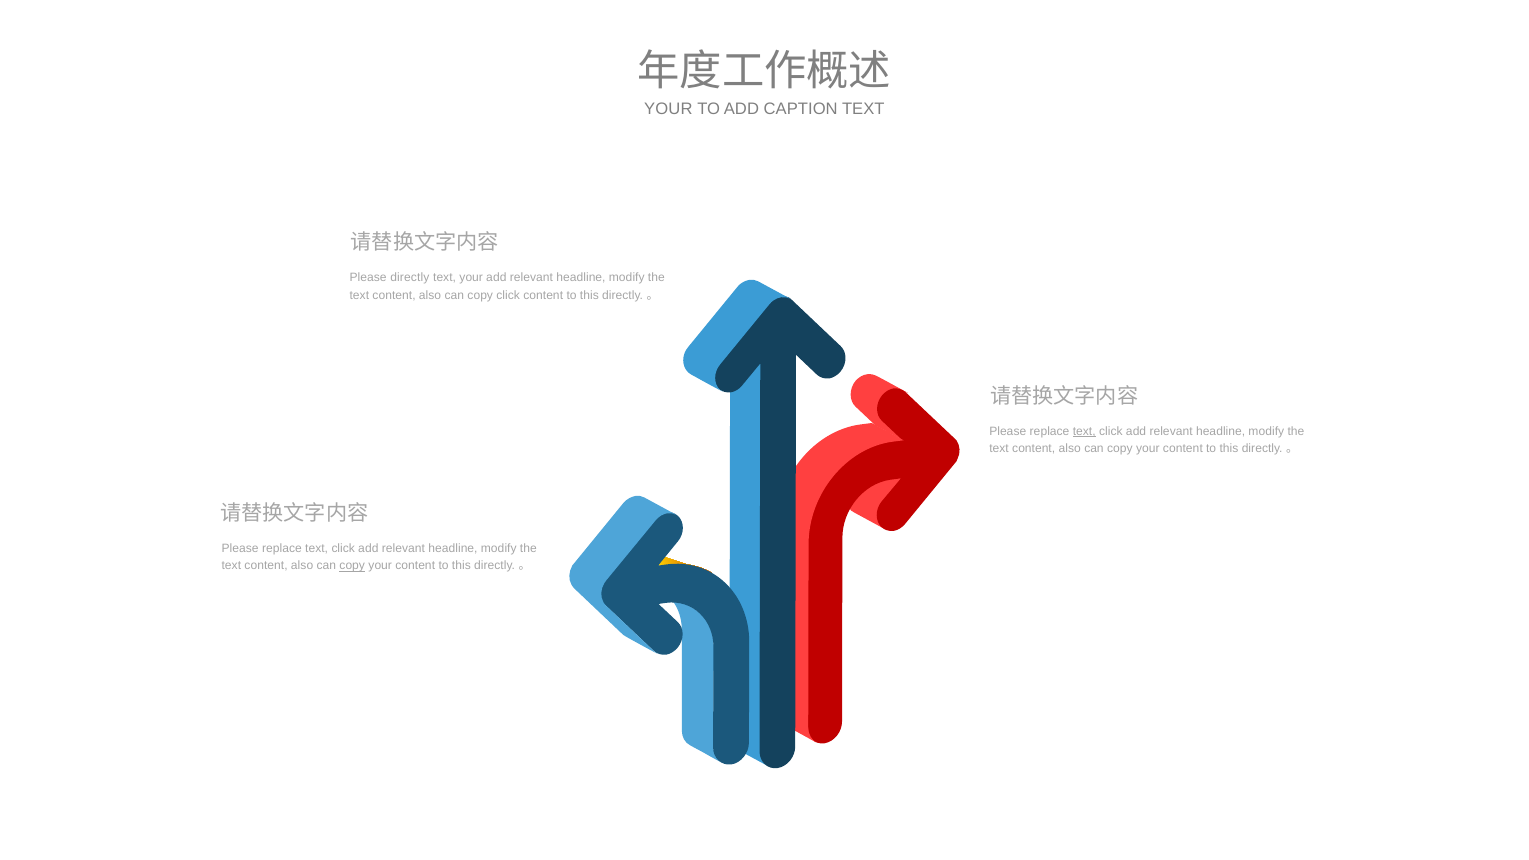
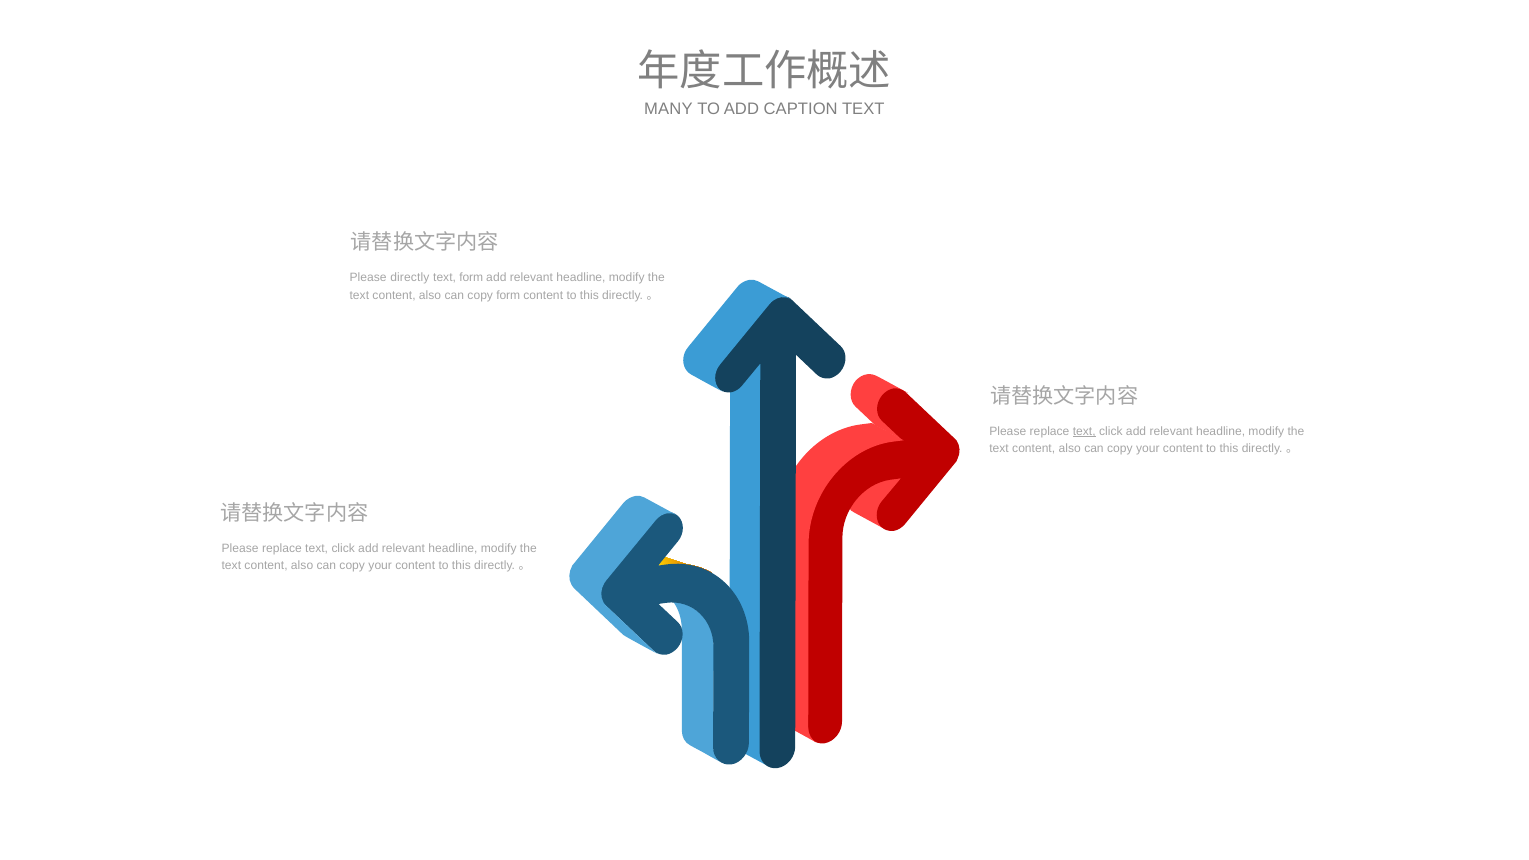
YOUR: YOUR -> MANY (668, 109)
text your: your -> form (471, 278)
copy click: click -> form (508, 295)
copy underline: present -> none (352, 566)
